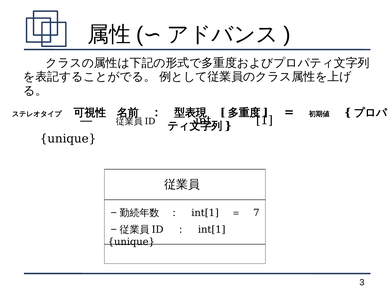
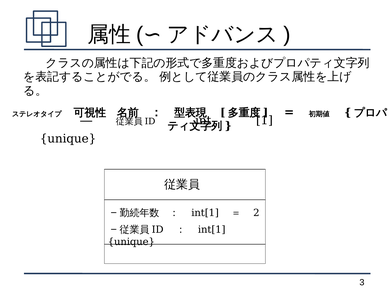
7: 7 -> 2 (256, 213)
